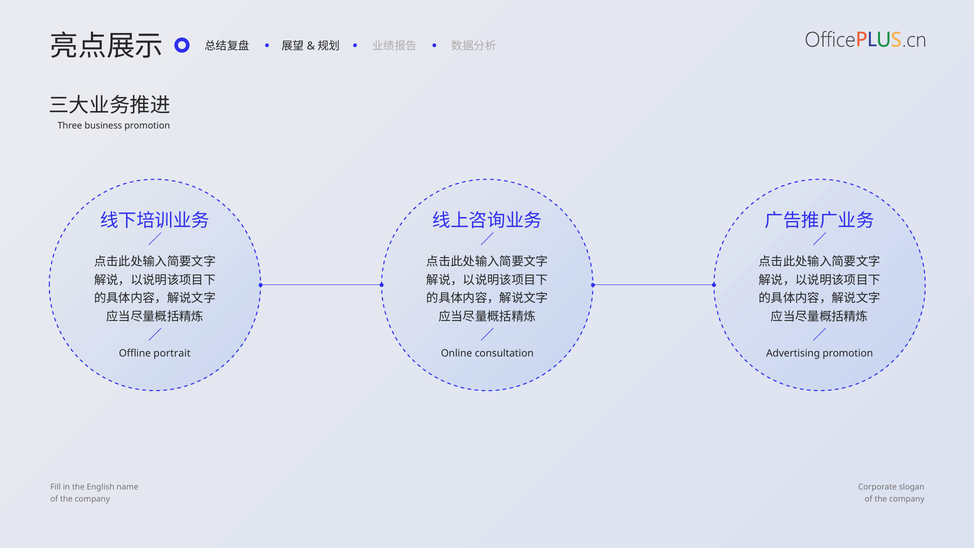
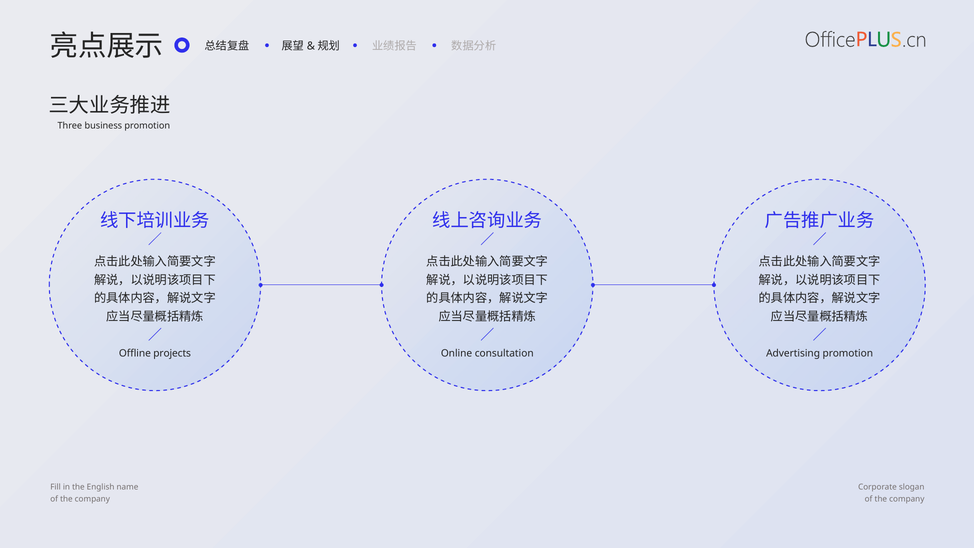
portrait: portrait -> projects (172, 353)
